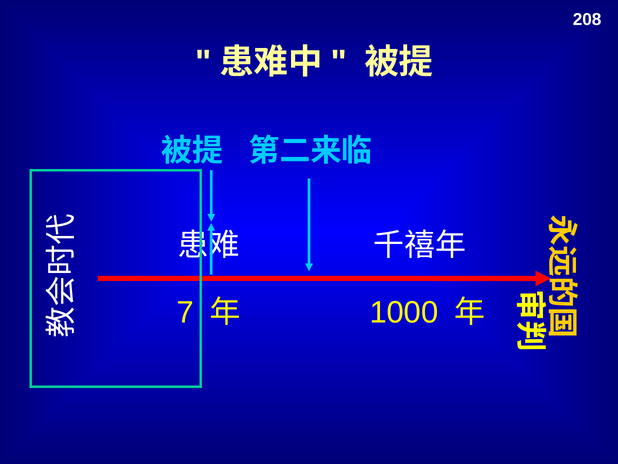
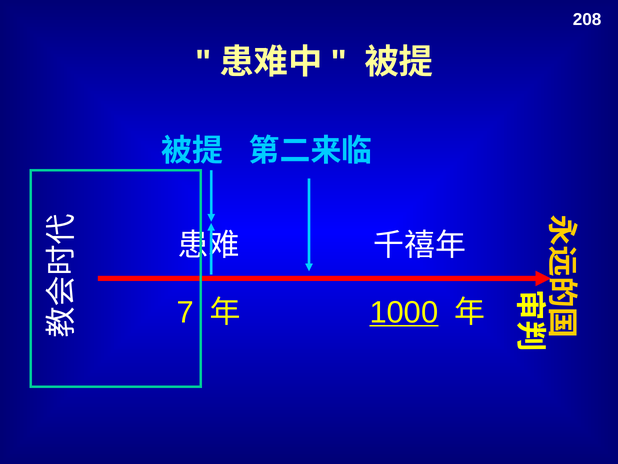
1000 underline: none -> present (404, 312)
